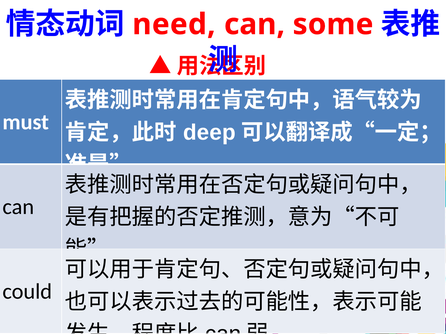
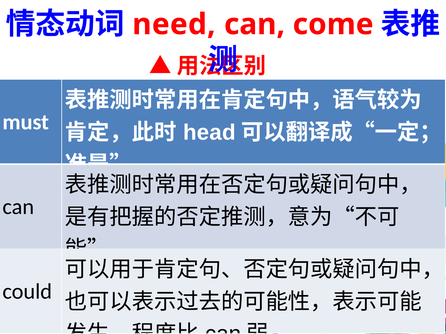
some: some -> come (333, 24)
deep: deep -> head (209, 133)
